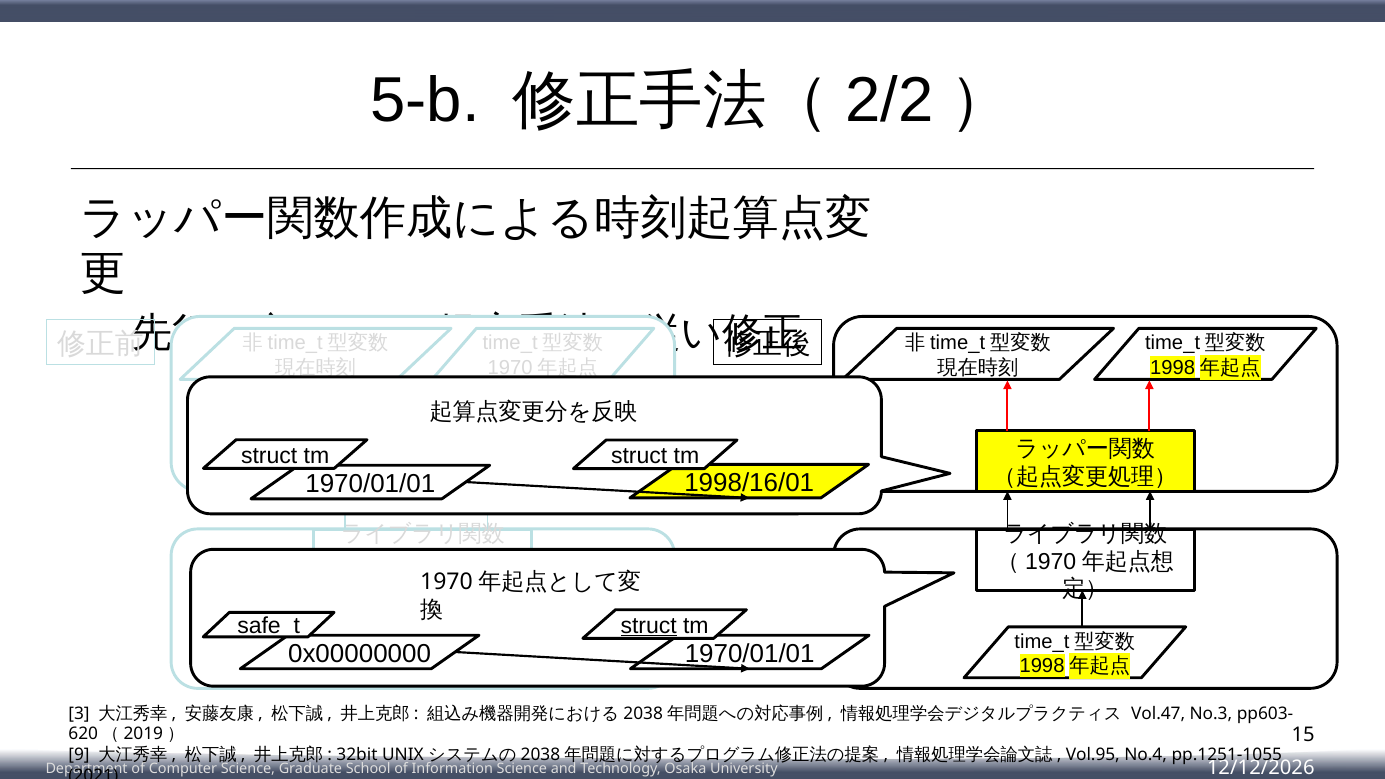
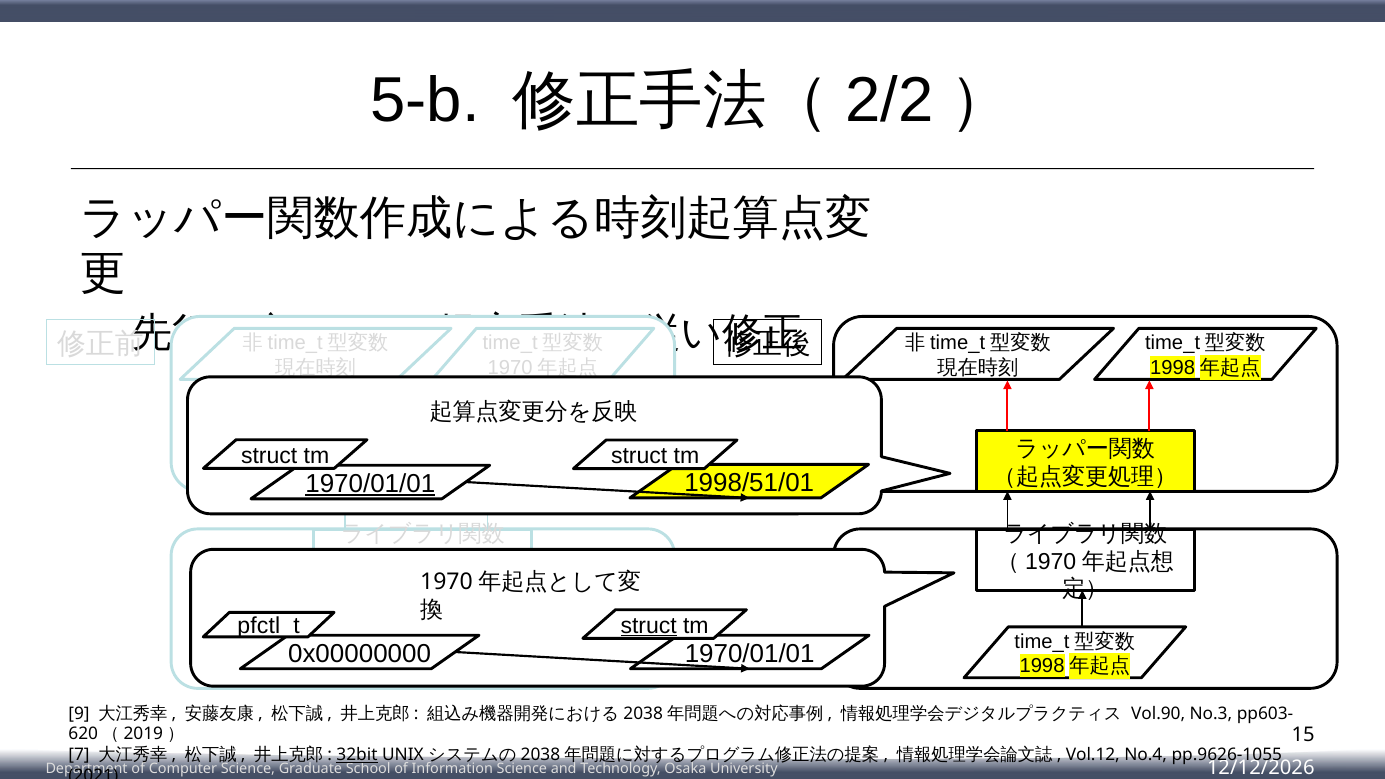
1998/16/01: 1998/16/01 -> 1998/51/01 (749, 483)
1970/01/01 underline: none -> present (370, 484)
safe_t: safe_t -> pfctl_t (268, 626)
3: 3 -> 9 (79, 714)
Vol.47: Vol.47 -> Vol.90 (1158, 714)
9: 9 -> 7 (79, 755)
32bit underline: none -> present (357, 755)
Vol.95: Vol.95 -> Vol.12 (1093, 755)
pp.1251-1055: pp.1251-1055 -> pp.9626-1055 (1227, 755)
